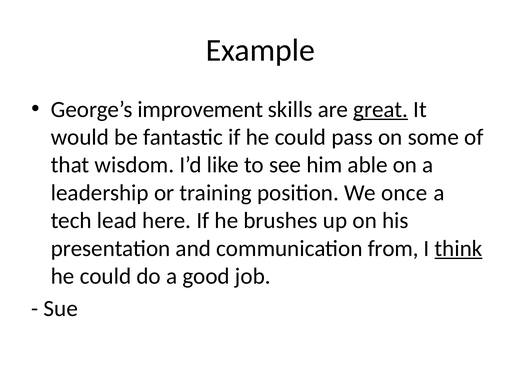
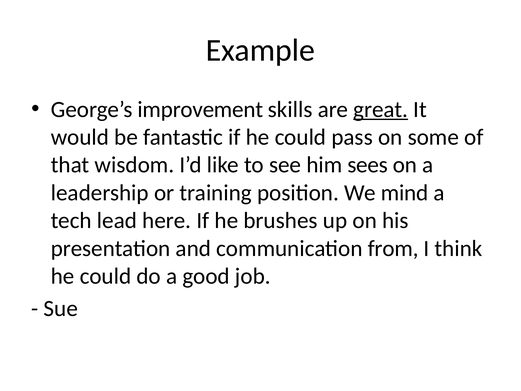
able: able -> sees (368, 165)
once: once -> mind (405, 193)
think underline: present -> none (458, 248)
